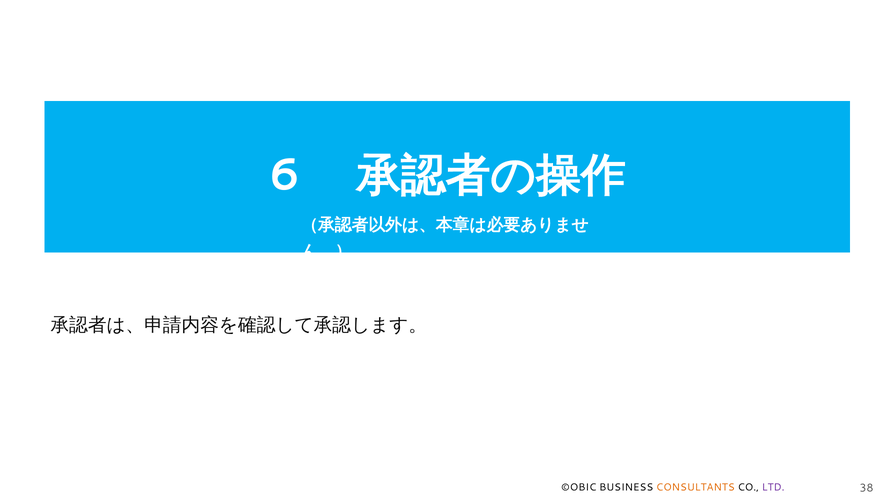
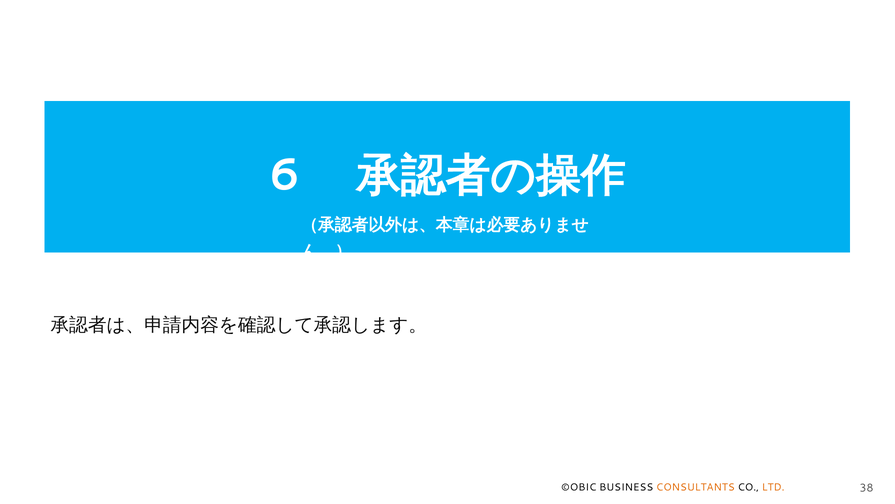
LTD colour: purple -> orange (773, 487)
